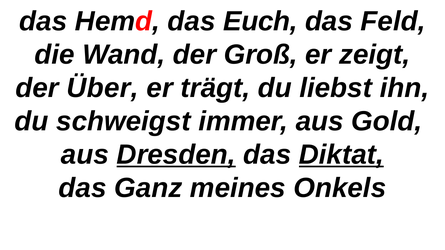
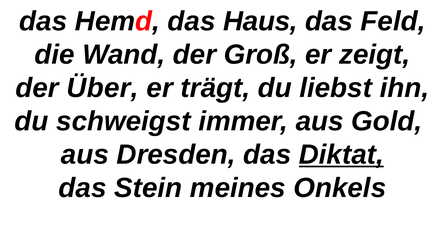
Euch: Euch -> Haus (260, 21)
Dresden underline: present -> none (176, 155)
Ganz: Ganz -> Stein (148, 188)
